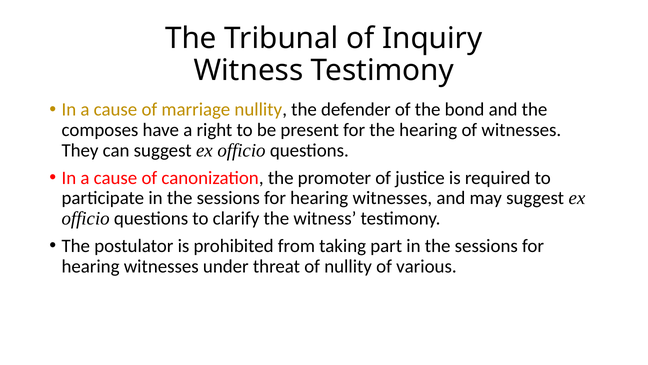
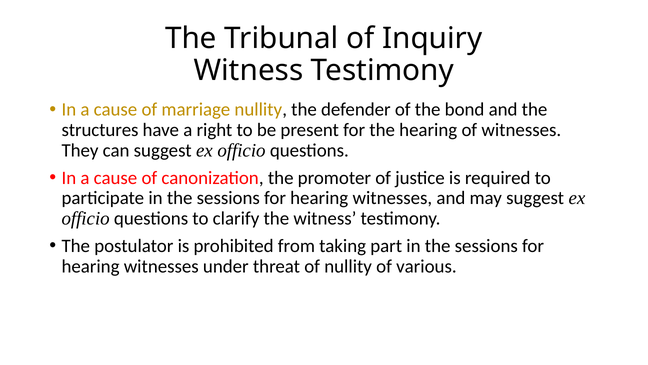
composes: composes -> structures (100, 130)
